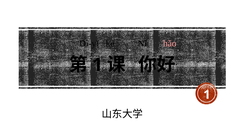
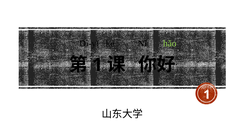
hǎo colour: pink -> light green (170, 43)
